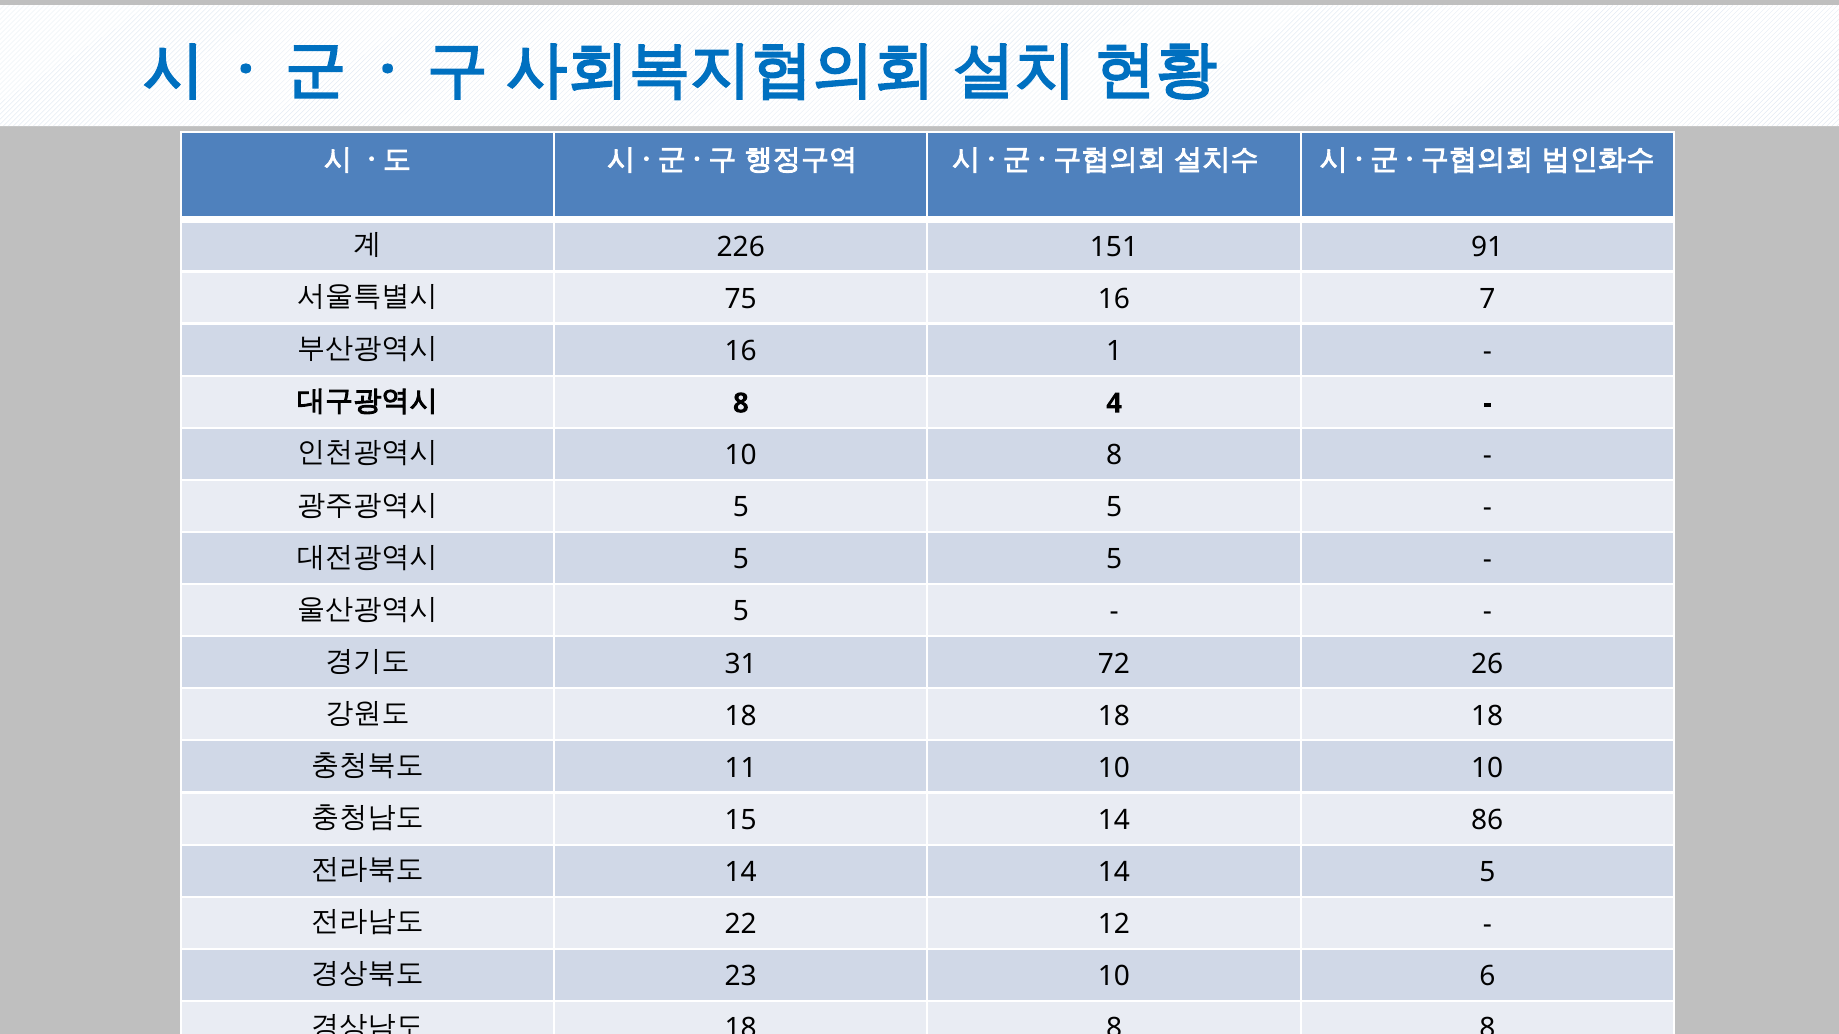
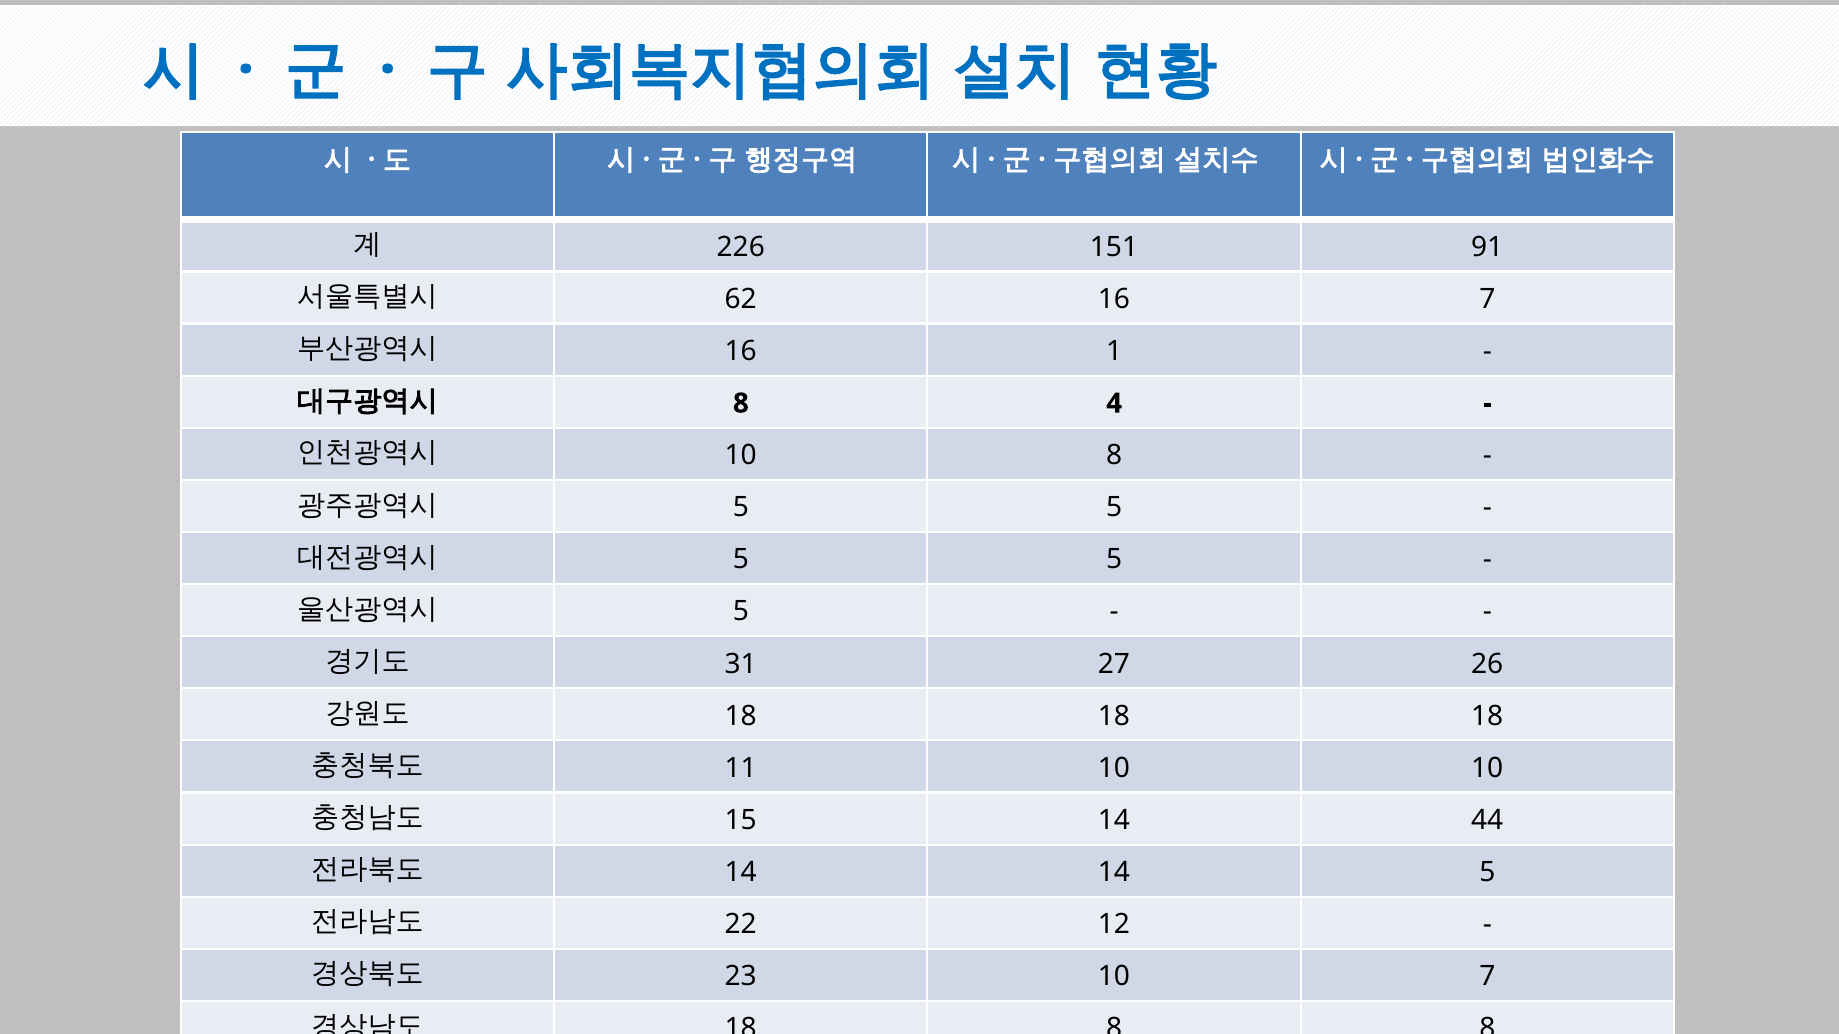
75: 75 -> 62 (741, 299)
72: 72 -> 27 (1114, 664)
86: 86 -> 44 (1487, 821)
10 6: 6 -> 7 (1487, 977)
